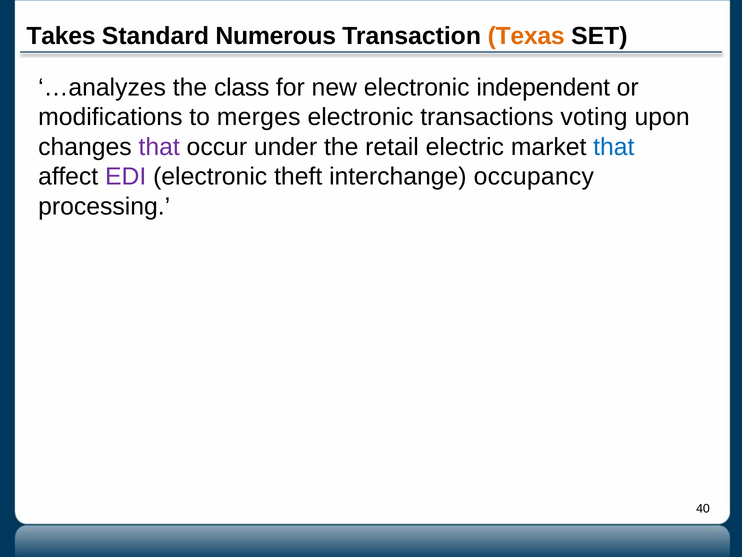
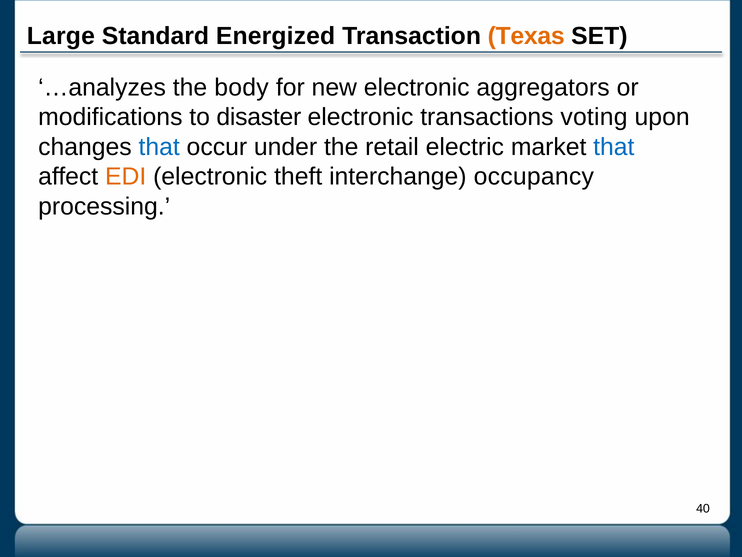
Takes: Takes -> Large (61, 36)
Numerous: Numerous -> Energized (276, 36)
class: class -> body (241, 88)
independent: independent -> aggregators (543, 88)
merges: merges -> disaster (259, 117)
that colour: purple -> blue (159, 147)
EDI colour: purple -> orange (126, 177)
